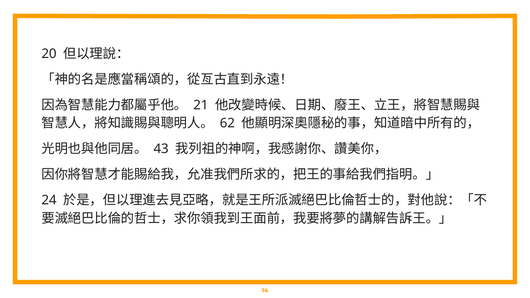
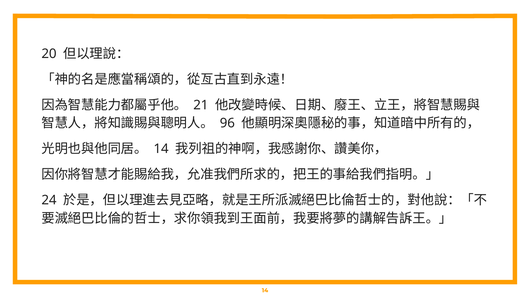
62: 62 -> 96 (227, 123)
43: 43 -> 14 (161, 149)
